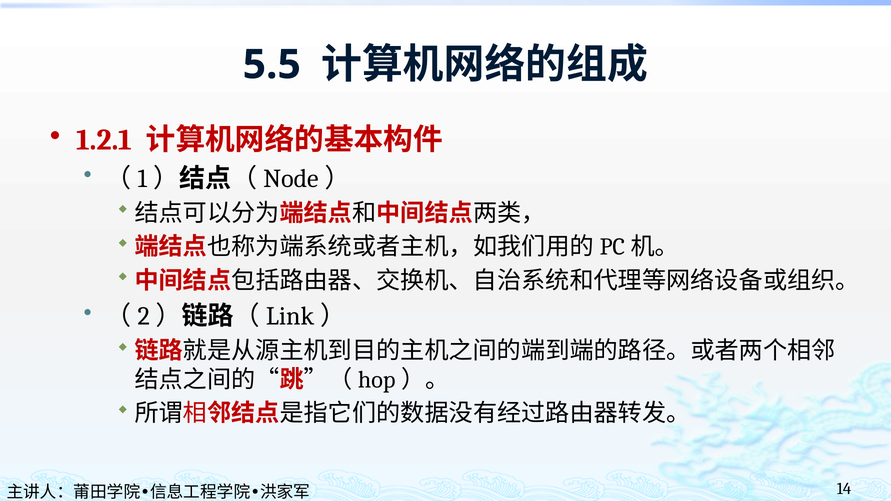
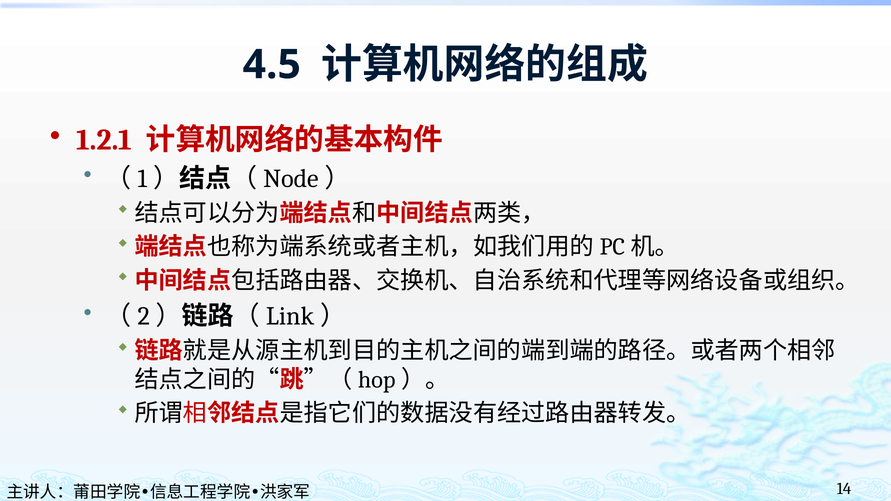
5.5: 5.5 -> 4.5 (272, 65)
